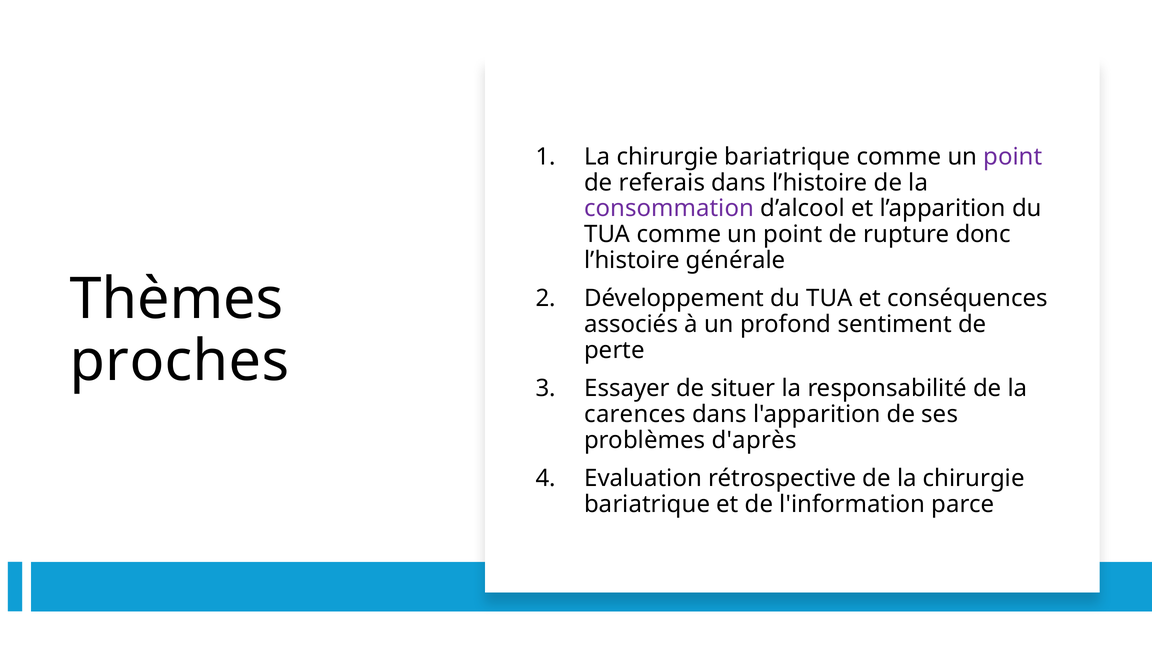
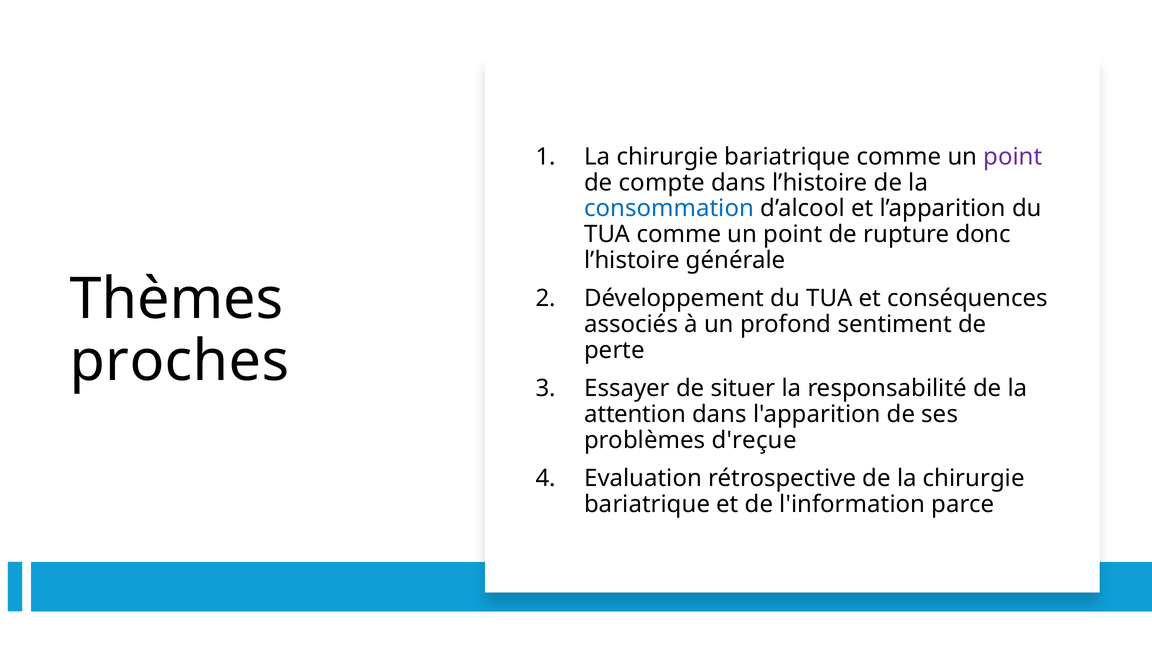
referais: referais -> compte (662, 183)
consommation colour: purple -> blue (669, 209)
carences: carences -> attention (635, 414)
d'après: d'après -> d'reçue (754, 440)
